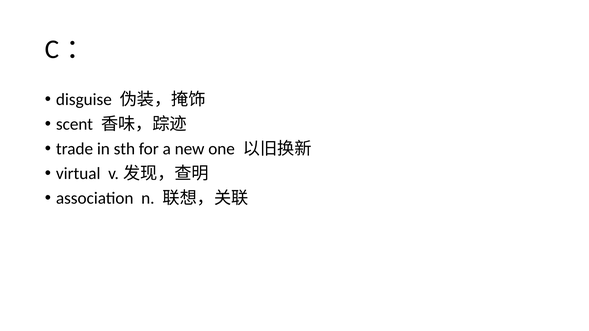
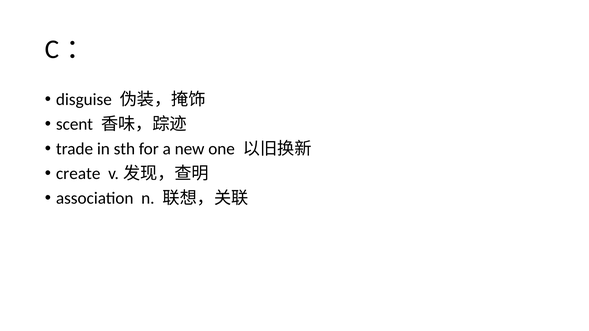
virtual: virtual -> create (78, 174)
